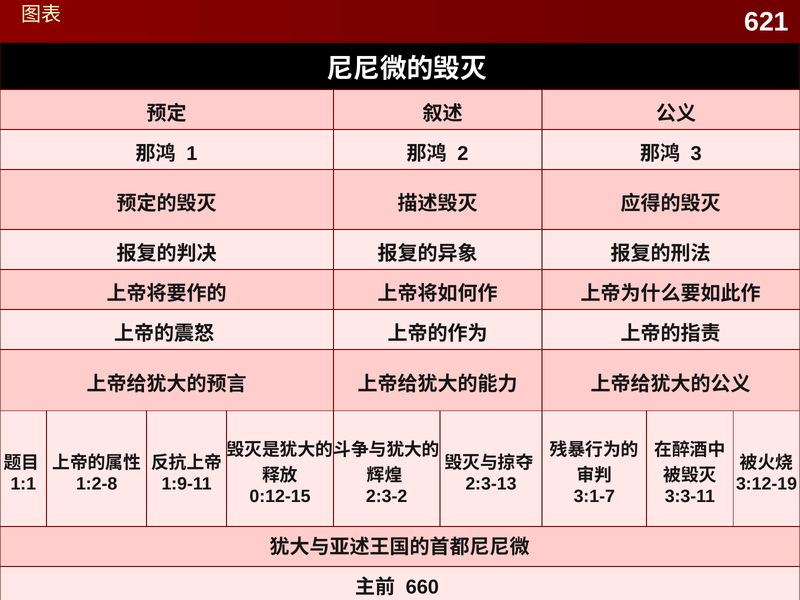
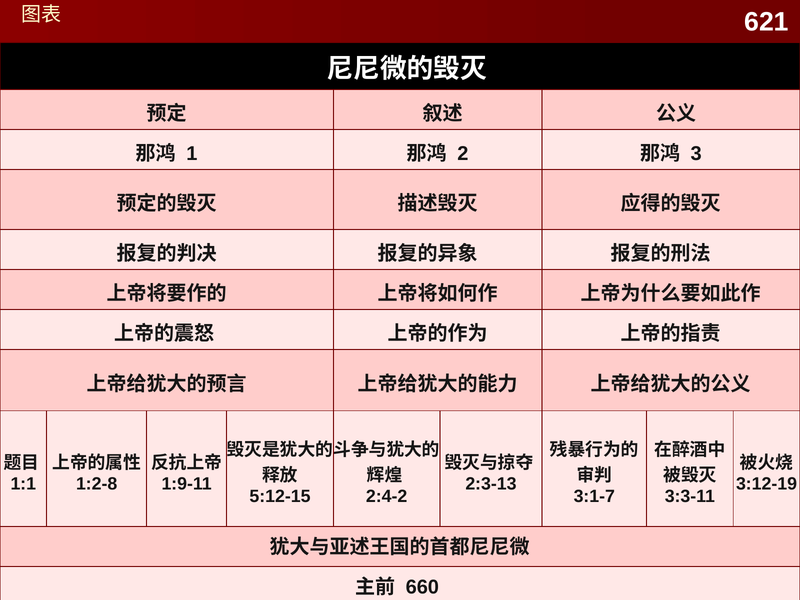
0:12-15: 0:12-15 -> 5:12-15 (280, 497)
2:3-2: 2:3-2 -> 2:4-2 (387, 497)
